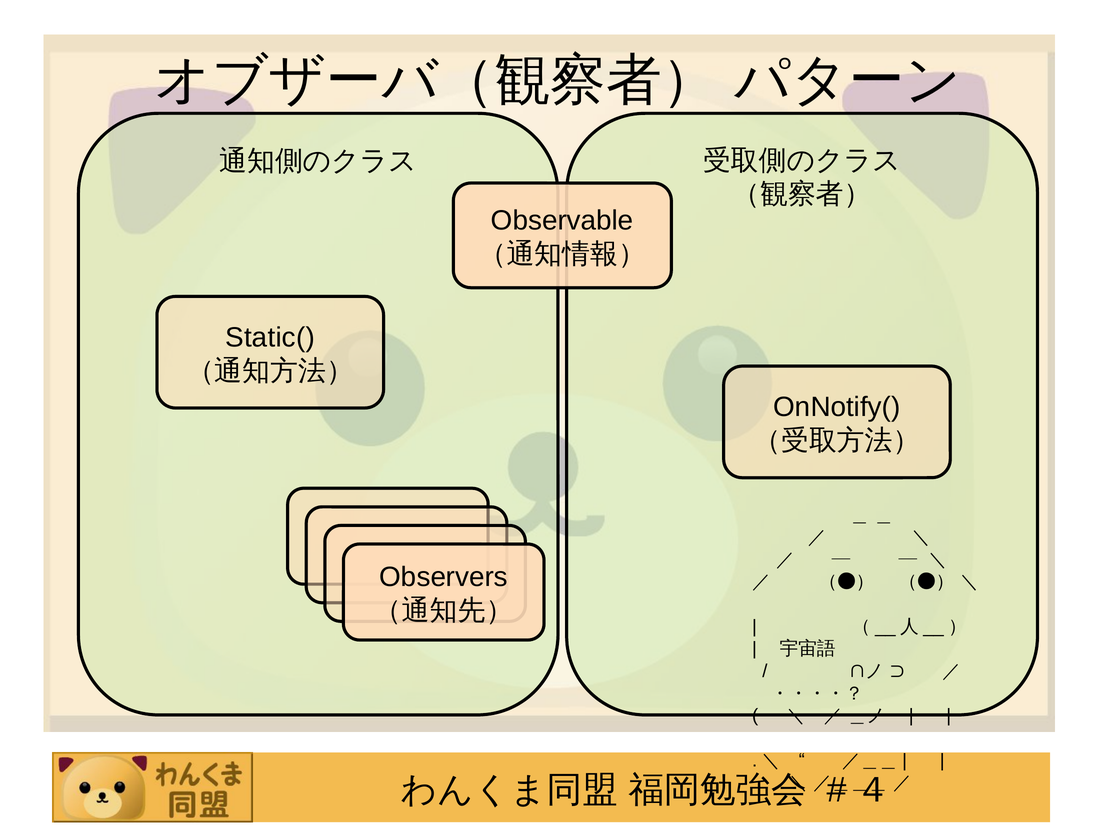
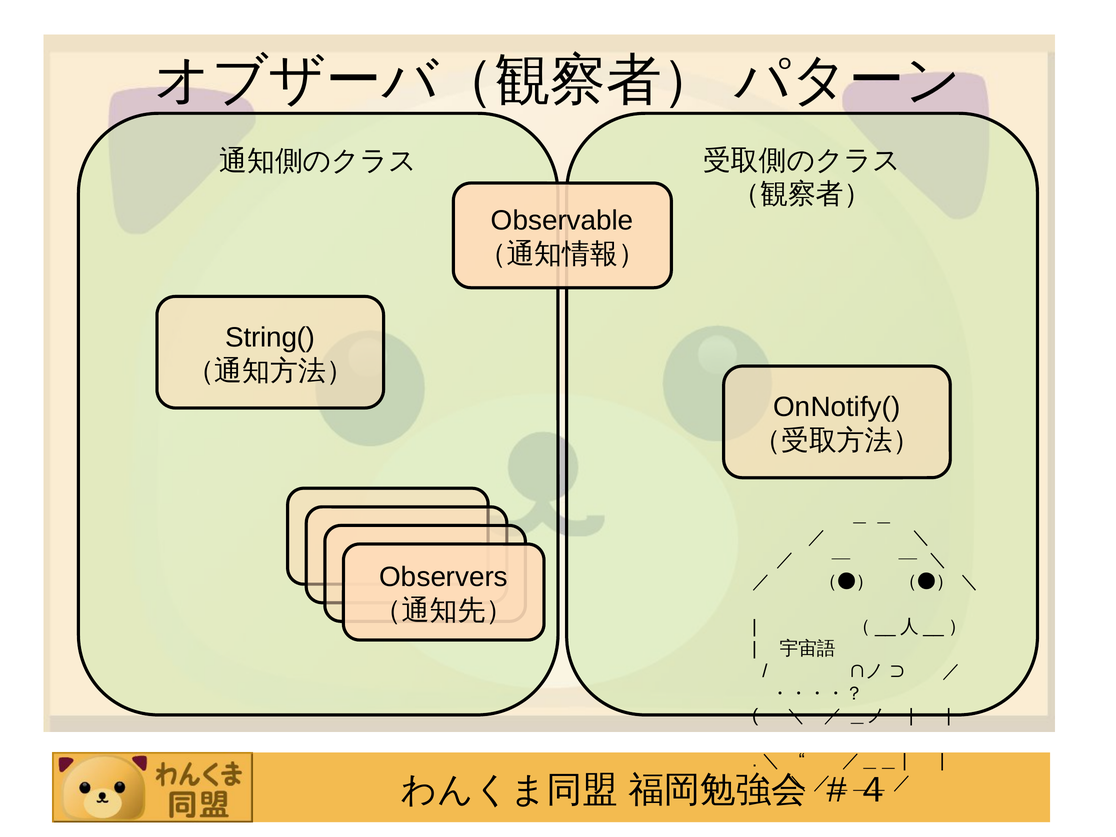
Static(: Static( -> String( (270, 337)
